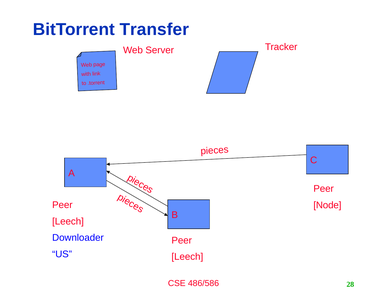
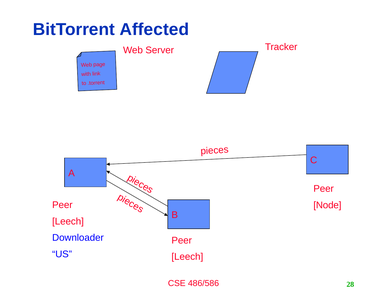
Transfer: Transfer -> Affected (154, 29)
